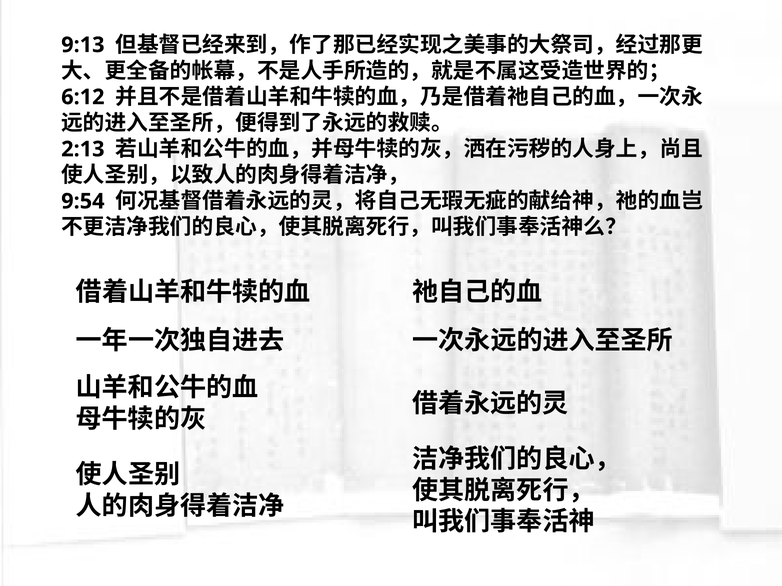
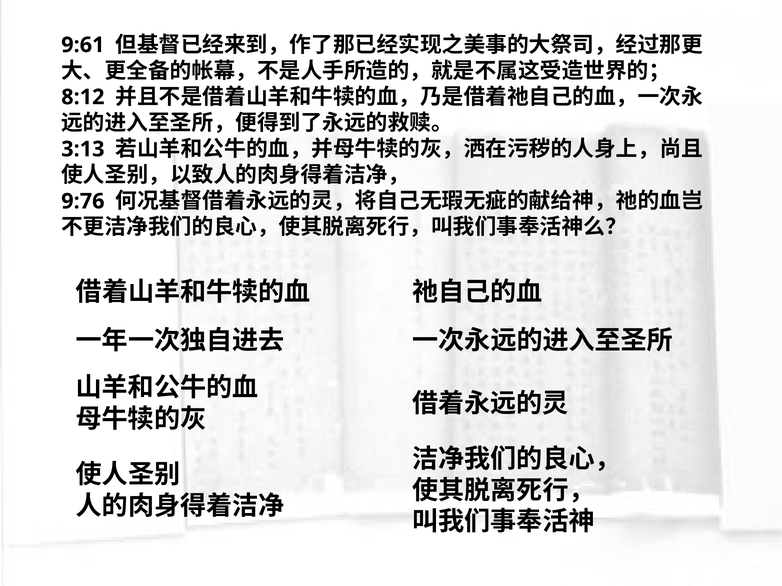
9:13: 9:13 -> 9:61 (83, 45)
6:12: 6:12 -> 8:12 (83, 97)
2:13: 2:13 -> 3:13 (83, 149)
9:54: 9:54 -> 9:76 (83, 201)
